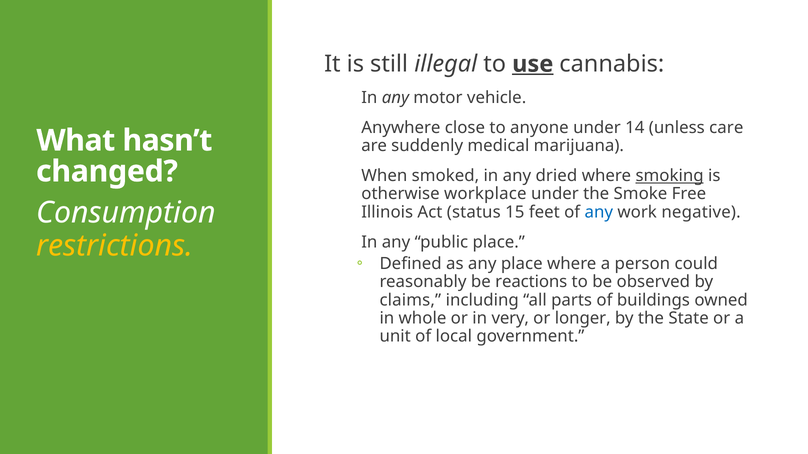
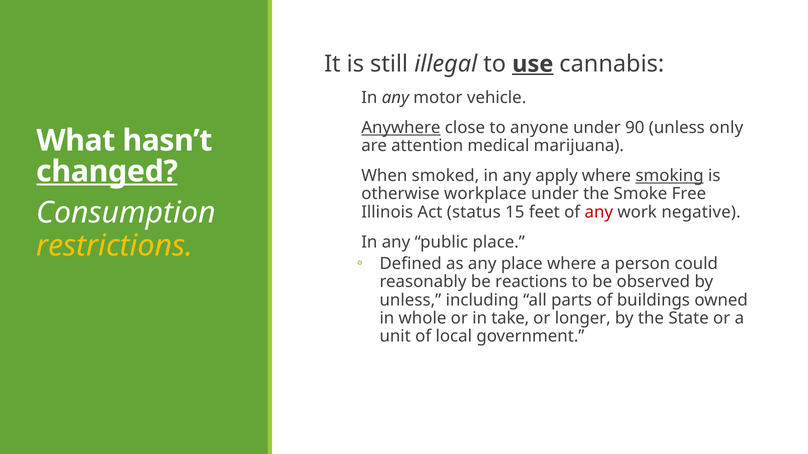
Anywhere underline: none -> present (401, 128)
14: 14 -> 90 (635, 128)
care: care -> only (726, 128)
suddenly: suddenly -> attention (427, 146)
changed underline: none -> present (107, 172)
dried: dried -> apply (557, 176)
any colour: blue -> red (599, 212)
claims: claims -> unless (410, 300)
very: very -> take (510, 319)
